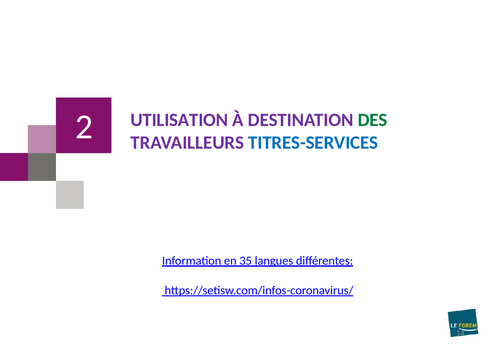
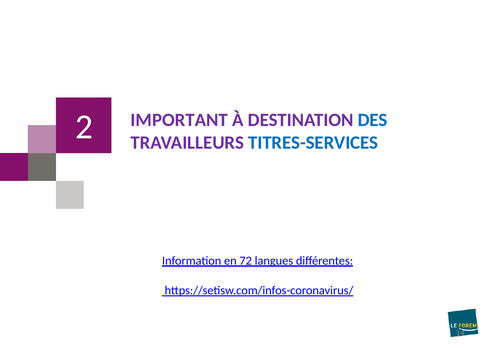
UTILISATION: UTILISATION -> IMPORTANT (179, 120)
DES colour: green -> blue (373, 120)
35: 35 -> 72 (246, 261)
